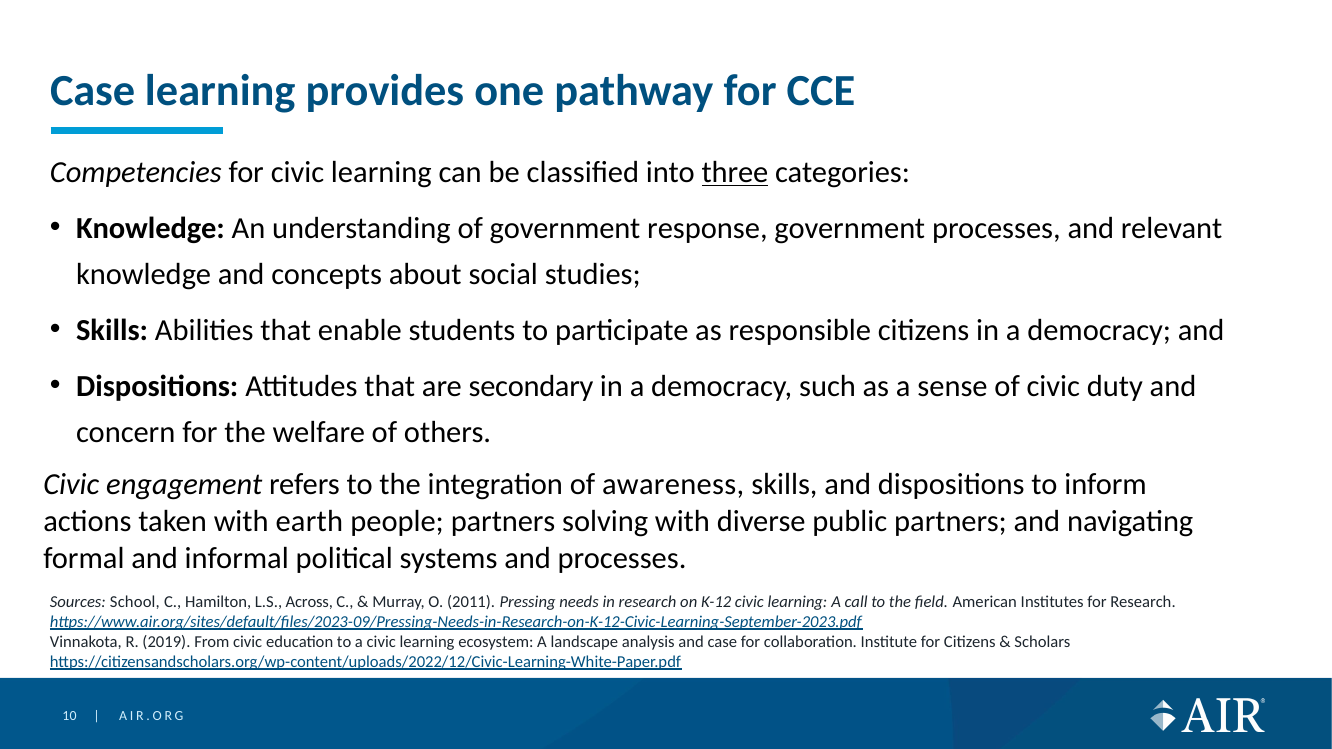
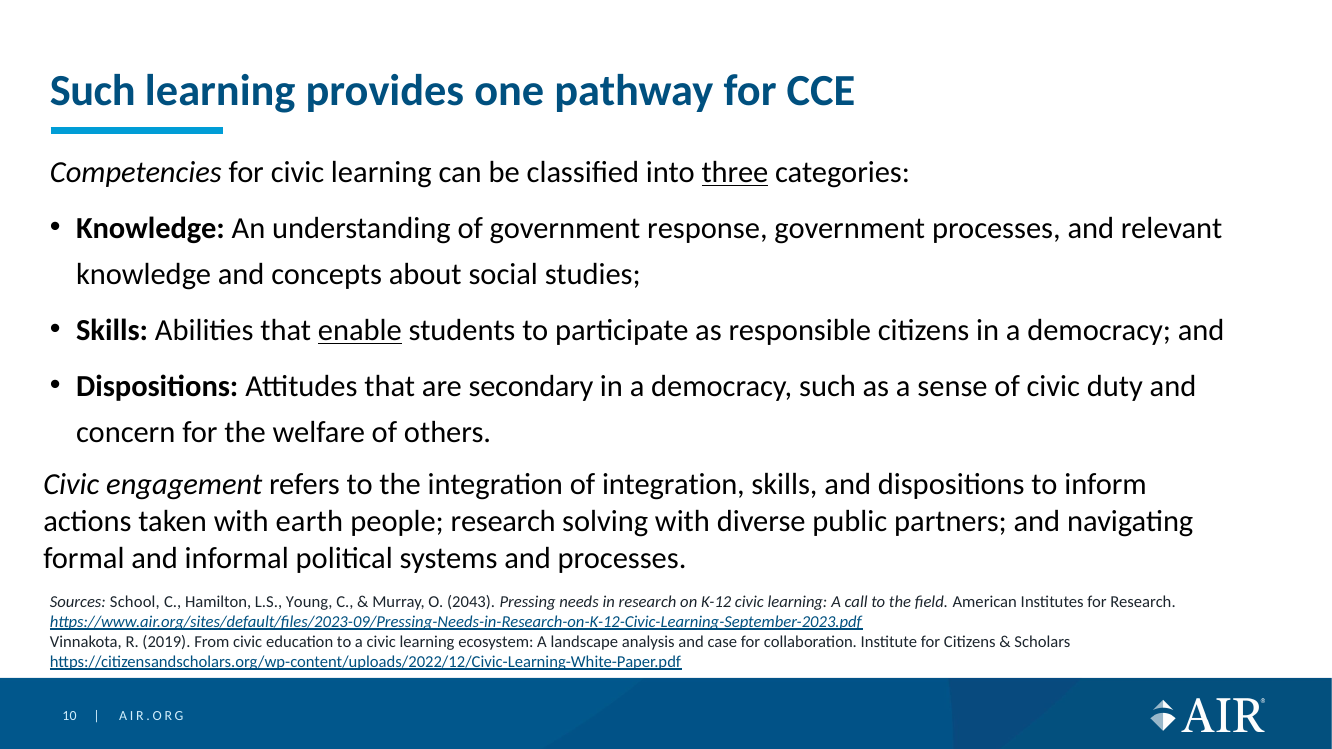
Case: Case -> Such (93, 91)
enable underline: none -> present (360, 330)
of awareness: awareness -> integration (673, 485)
people partners: partners -> research (503, 522)
Across: Across -> Young (309, 602)
2011: 2011 -> 2043 (471, 602)
